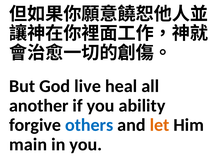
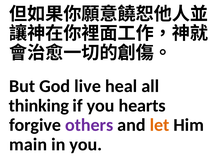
another: another -> thinking (39, 106)
ability: ability -> hearts (142, 106)
others colour: blue -> purple (89, 126)
